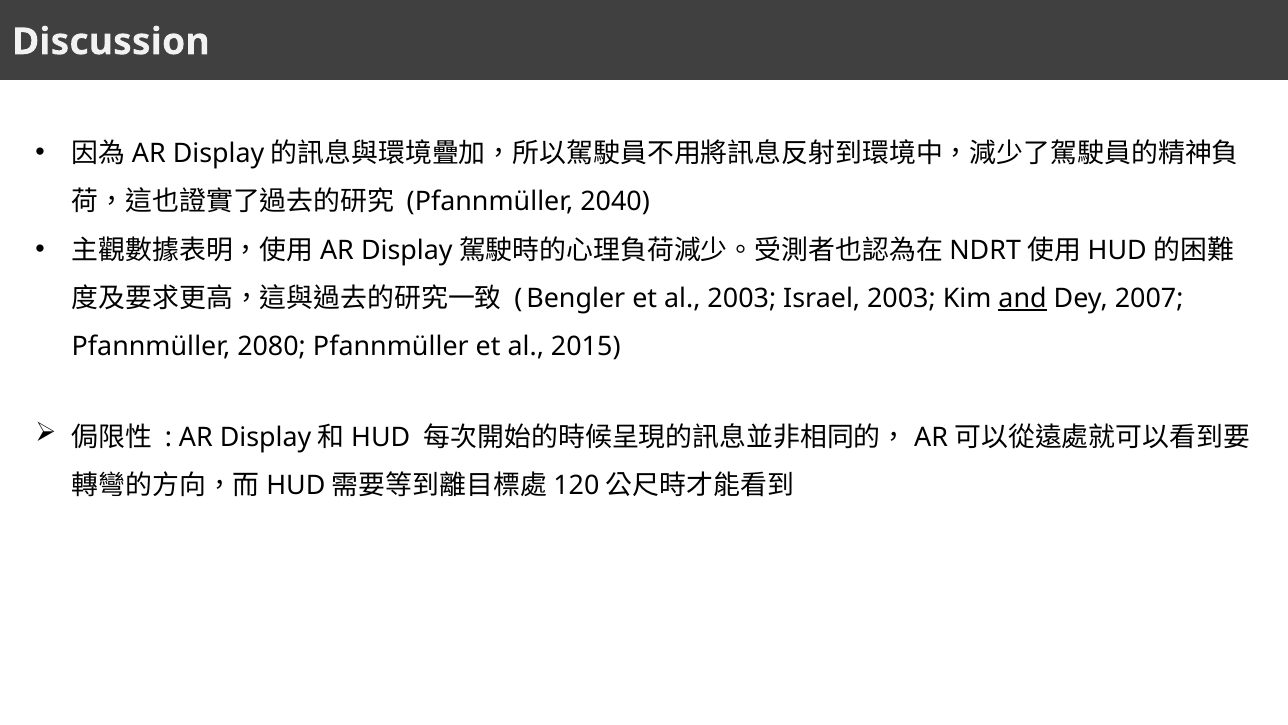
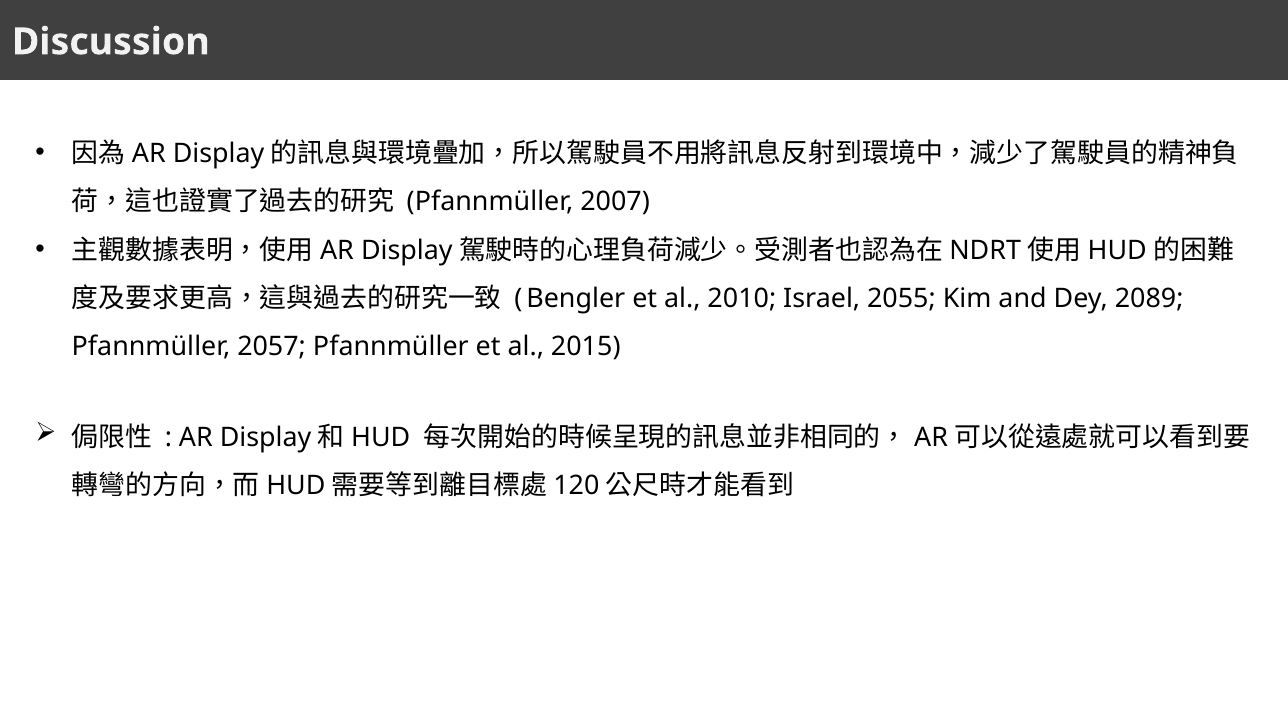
2040: 2040 -> 2007 (615, 202)
al 2003: 2003 -> 2010 (742, 298)
Israel 2003: 2003 -> 2055 (901, 298)
and underline: present -> none (1023, 298)
2007: 2007 -> 2089 (1149, 298)
2080: 2080 -> 2057 (272, 347)
